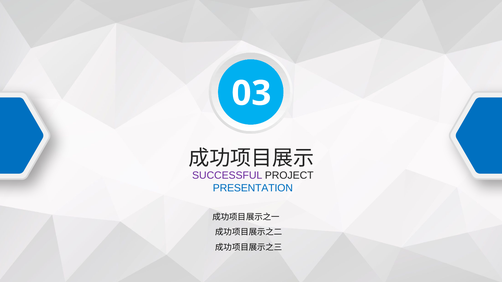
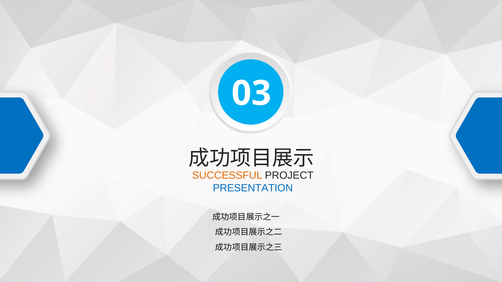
SUCCESSFUL colour: purple -> orange (227, 176)
